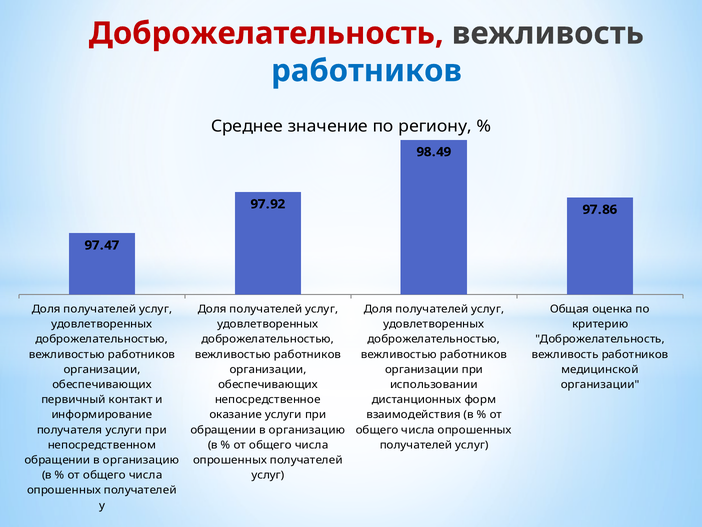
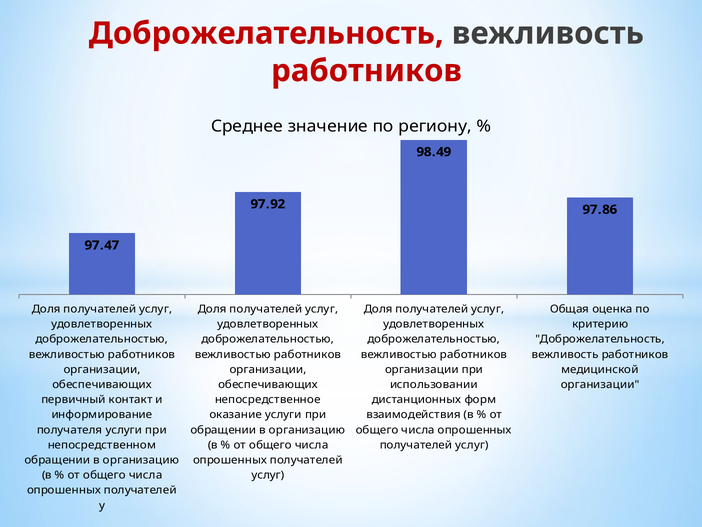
работников colour: blue -> red (367, 71)
